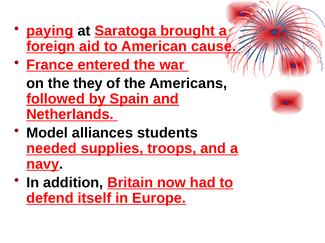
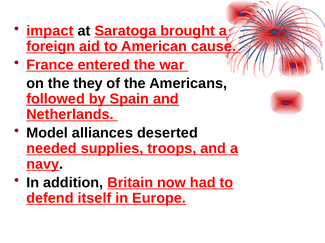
paying: paying -> impact (50, 31)
students: students -> deserted (168, 133)
